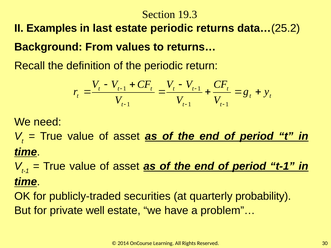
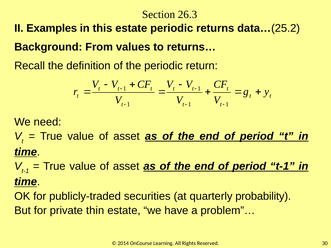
19.3: 19.3 -> 26.3 (188, 15)
last: last -> this (102, 28)
well: well -> thin (95, 211)
